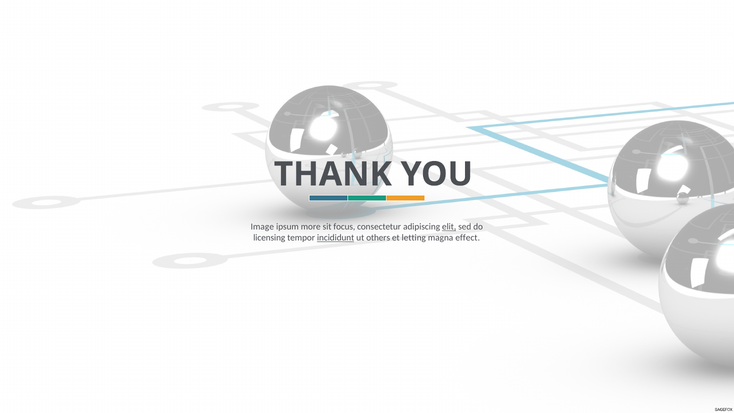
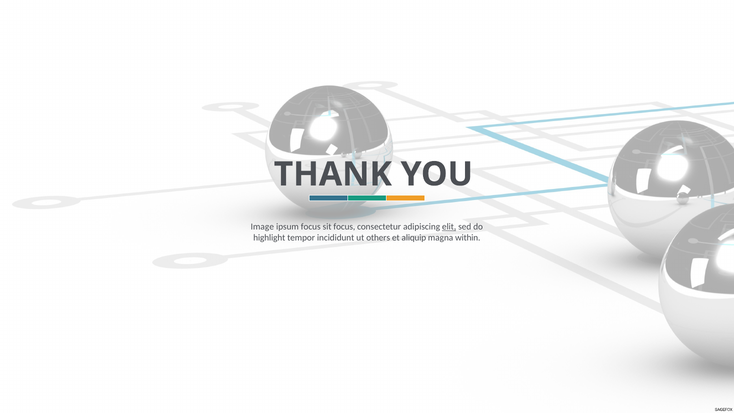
ipsum more: more -> focus (311, 227)
licensing: licensing -> highlight (269, 238)
incididunt underline: present -> none (336, 238)
letting: letting -> aliquip (414, 238)
effect: effect -> within (468, 238)
